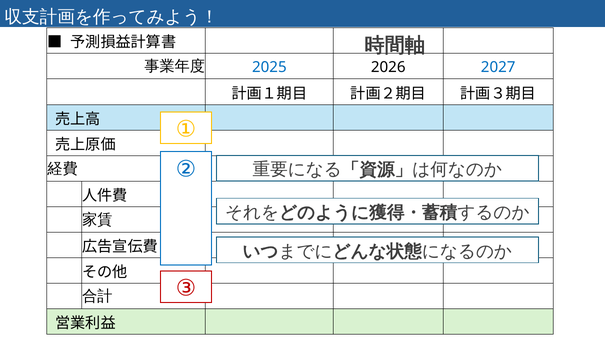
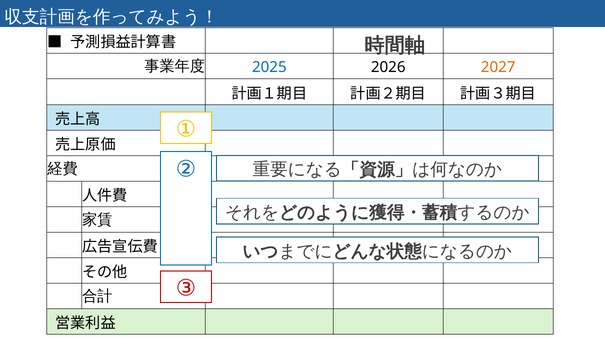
2027 colour: blue -> orange (498, 67)
